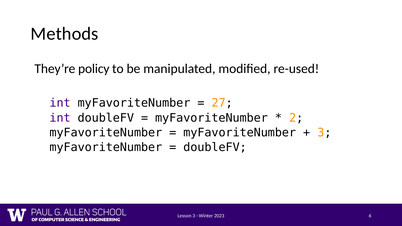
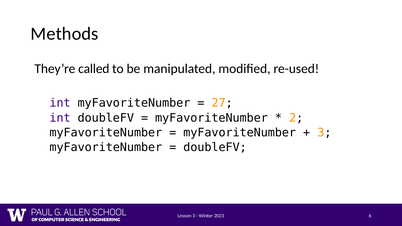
policy: policy -> called (94, 69)
